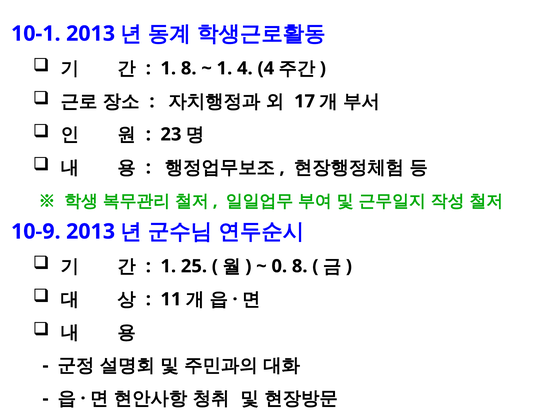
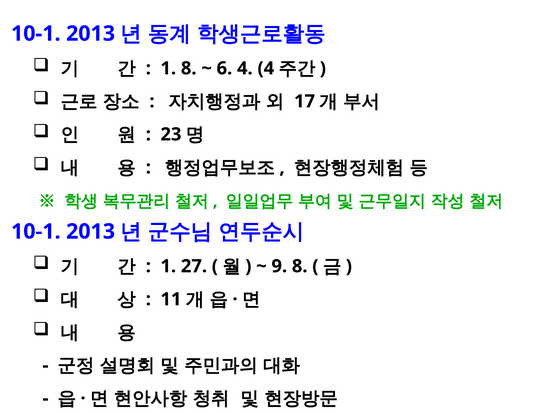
1: 1 -> 6 (224, 68)
10-9: 10-9 -> 10-1 (36, 232)
25: 25 -> 27 (194, 266)
0: 0 -> 9 (279, 266)
